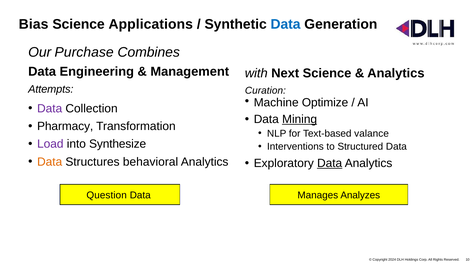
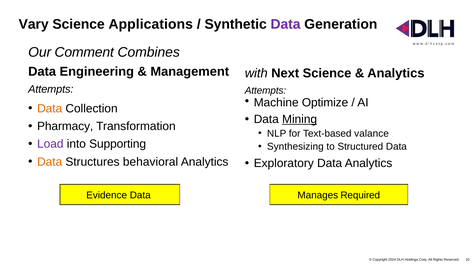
Bias: Bias -> Vary (34, 24)
Data colour: blue -> purple (286, 24)
Purchase: Purchase -> Comment (84, 52)
Curation: Curation -> Attempts (266, 91)
Data colour: purple -> orange (50, 109)
Synthesize: Synthesize -> Supporting (118, 144)
Interventions: Interventions -> Synthesizing (295, 147)
Data underline: present -> none (330, 163)
Question: Question -> Evidence (107, 195)
Analyzes: Analyzes -> Required (360, 195)
